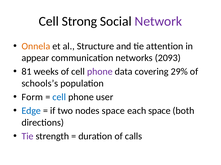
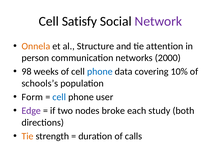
Strong: Strong -> Satisfy (79, 21)
appear: appear -> person (35, 58)
2093: 2093 -> 2000 (168, 58)
81: 81 -> 98 (27, 72)
phone colour: purple -> blue (100, 72)
29%: 29% -> 10% (179, 72)
Edge colour: blue -> purple (31, 111)
nodes space: space -> broke (113, 111)
each space: space -> study (159, 111)
Tie colour: purple -> orange (28, 137)
